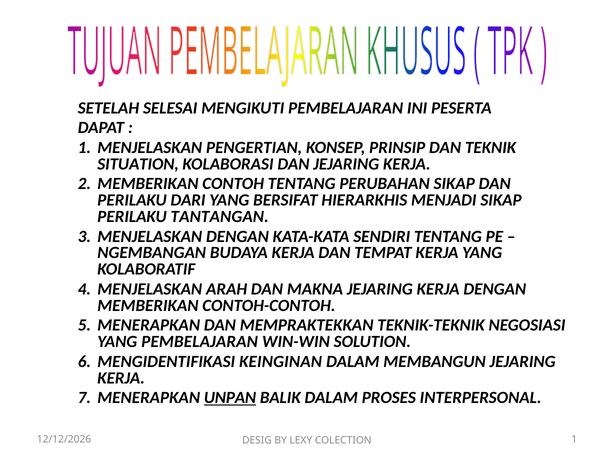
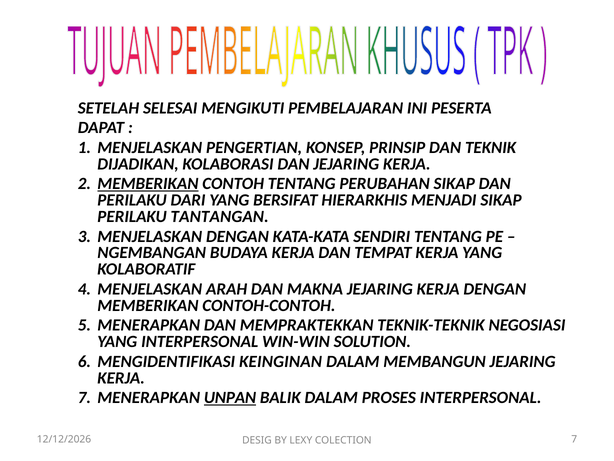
SITUATION: SITUATION -> DIJADIKAN (138, 164)
MEMBERIKAN underline: none -> present (148, 184)
YANG PEMBELAJARAN: PEMBELAJARAN -> INTERPERSONAL (200, 341)
COLECTION 1: 1 -> 7 (574, 439)
